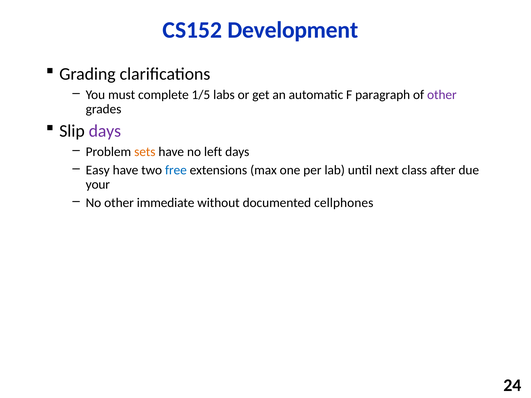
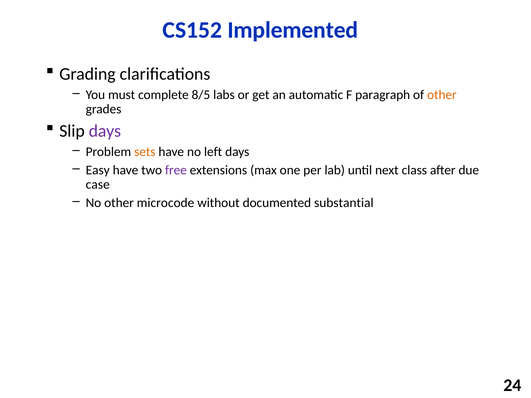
Development: Development -> Implemented (293, 30)
1/5: 1/5 -> 8/5 (201, 95)
other colour: purple -> orange (442, 95)
free colour: blue -> purple (176, 170)
your: your -> case (98, 185)
immediate: immediate -> microcode (166, 203)
cellphones: cellphones -> substantial (344, 203)
